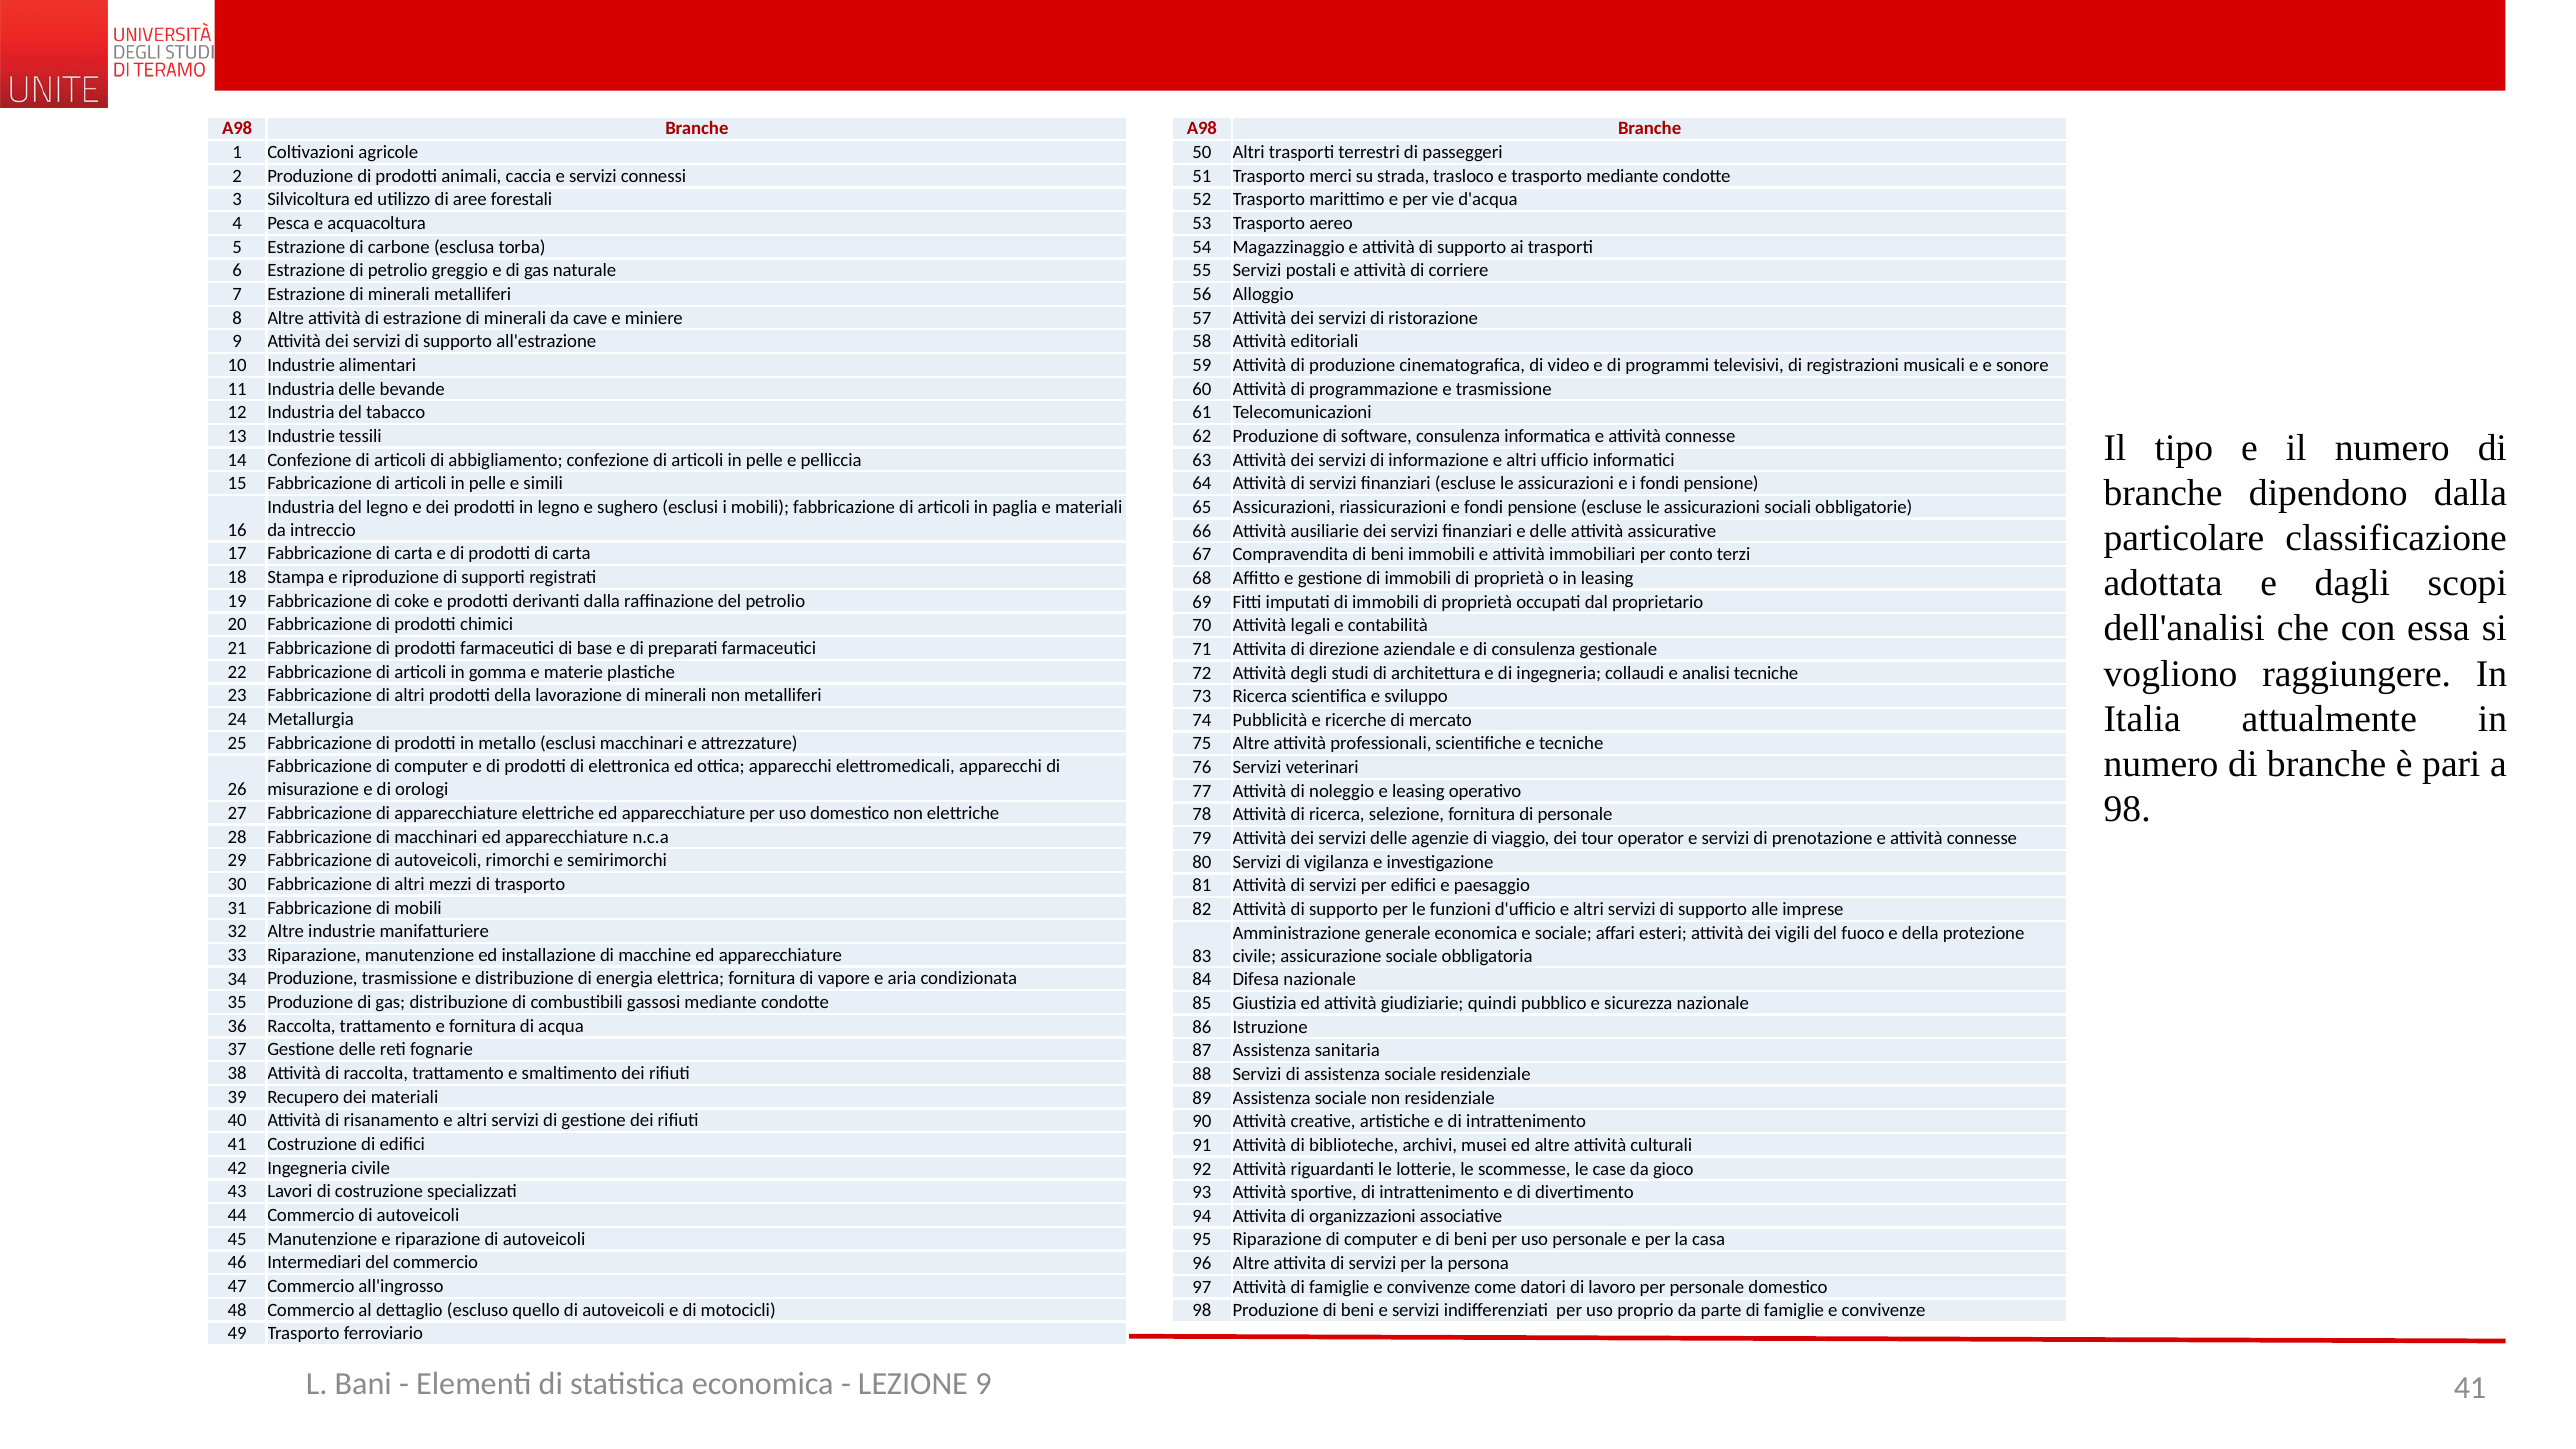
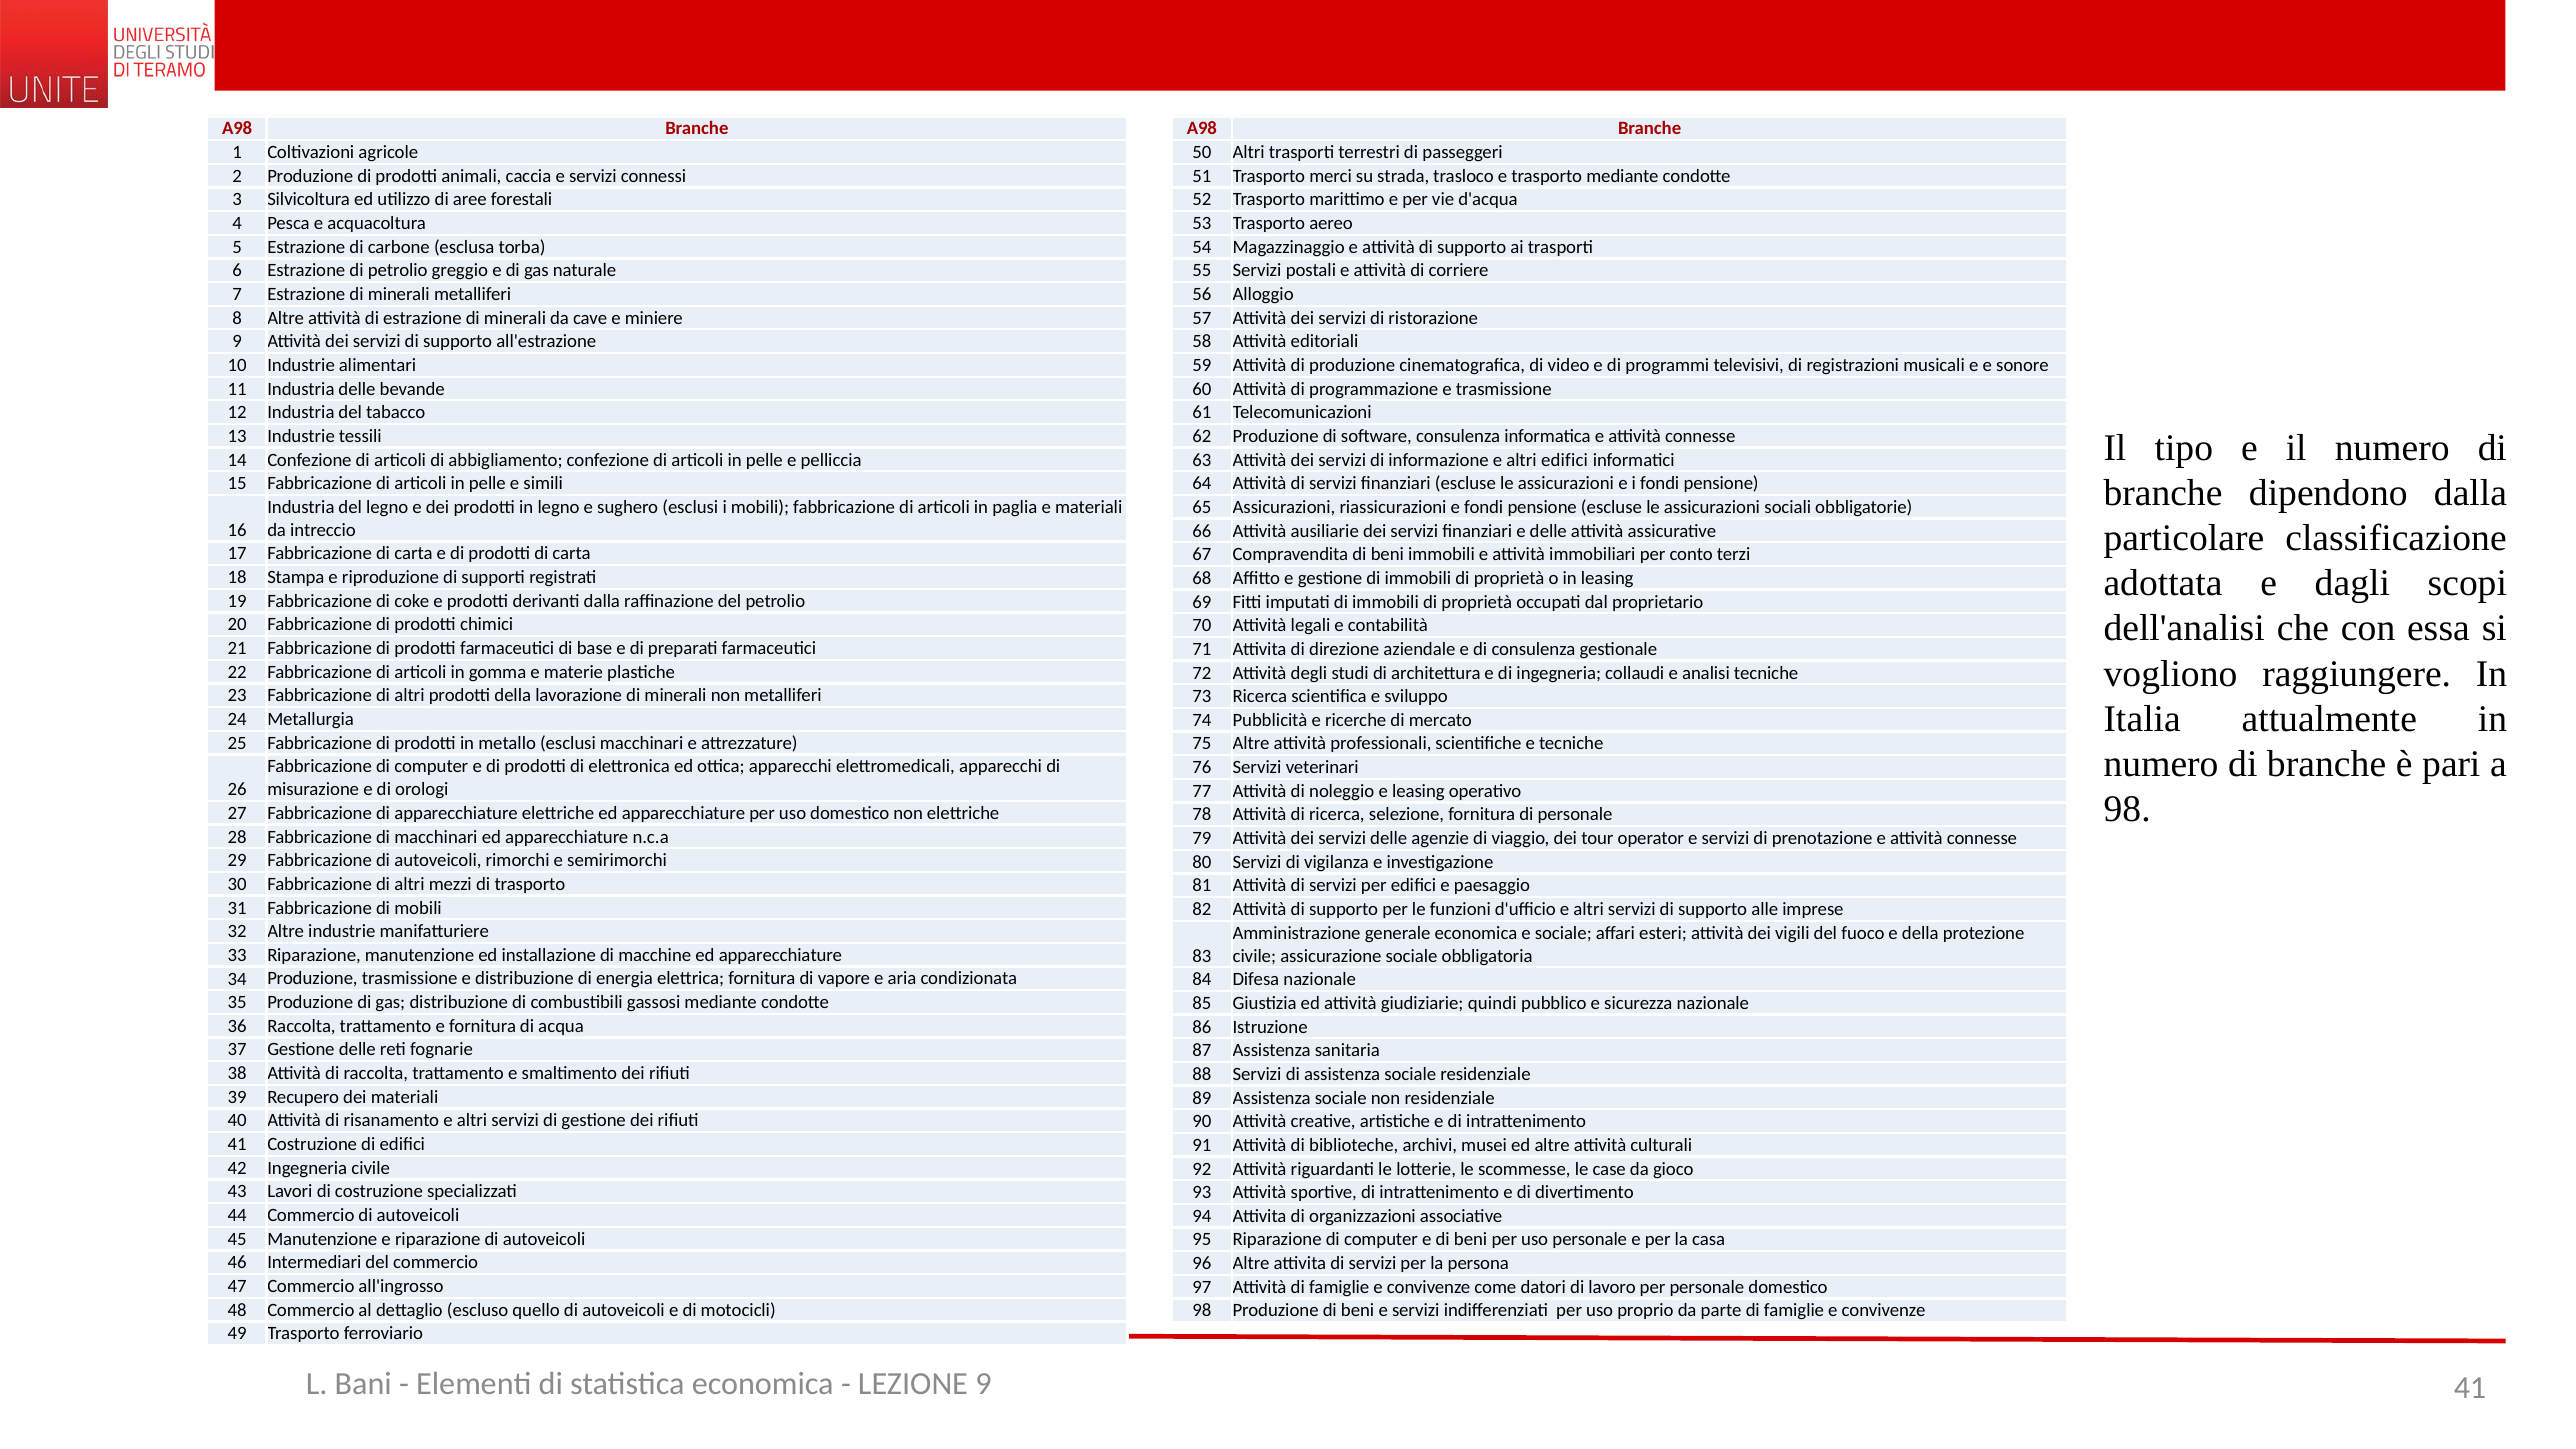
altri ufficio: ufficio -> edifici (1564, 460)
